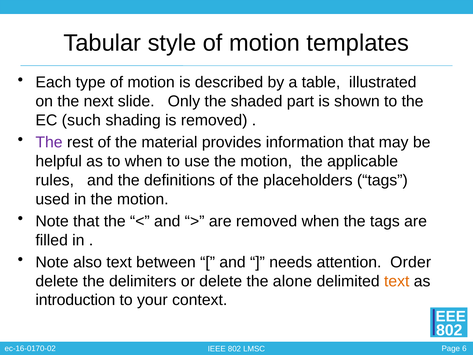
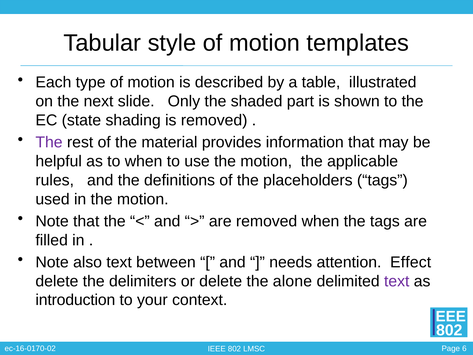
such: such -> state (81, 120)
Order: Order -> Effect (411, 262)
text colour: orange -> purple (397, 281)
